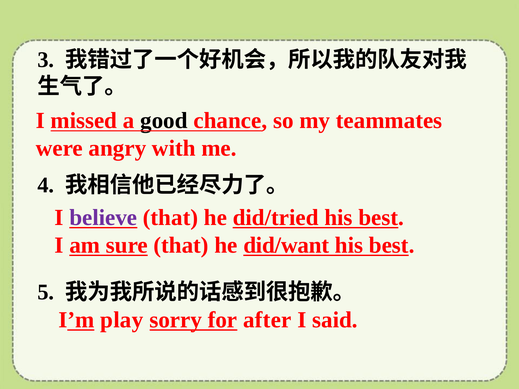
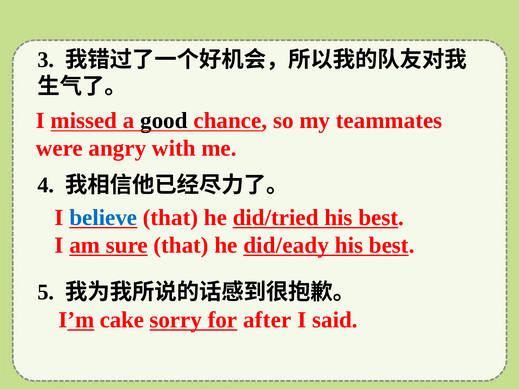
believe colour: purple -> blue (103, 218)
did/want: did/want -> did/eady (286, 245)
play: play -> cake (122, 320)
